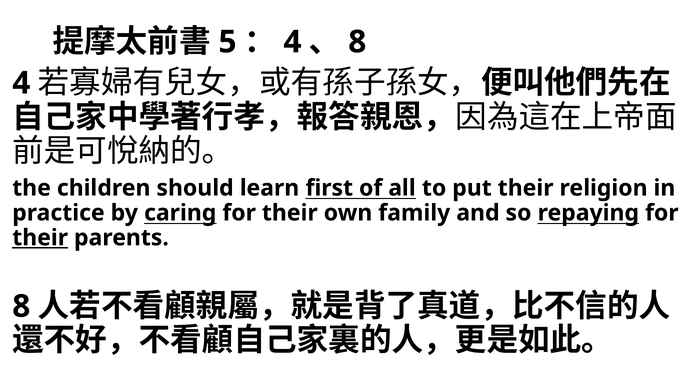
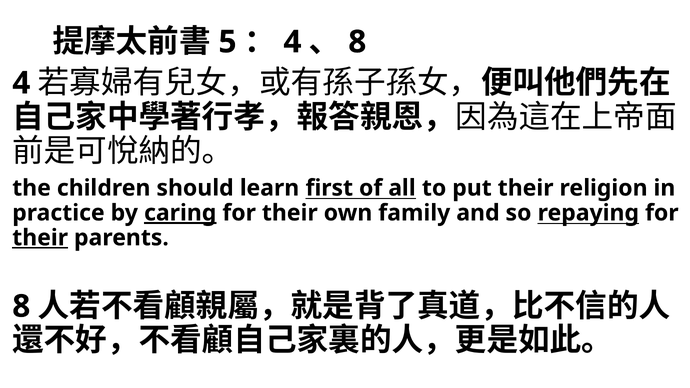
caring underline: none -> present (180, 213)
